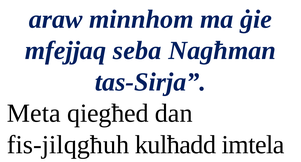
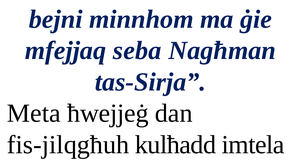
araw: araw -> bejni (56, 19)
qiegħed: qiegħed -> ħwejjeġ (108, 113)
